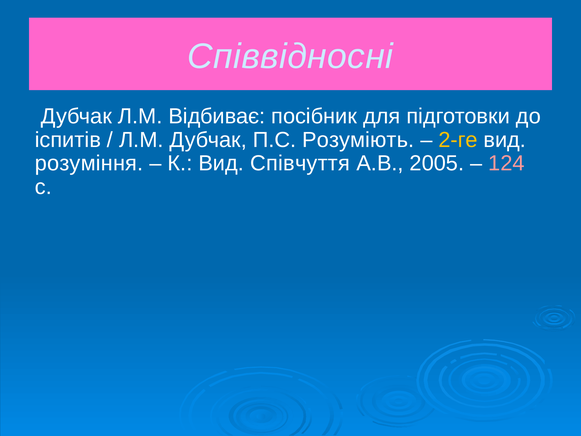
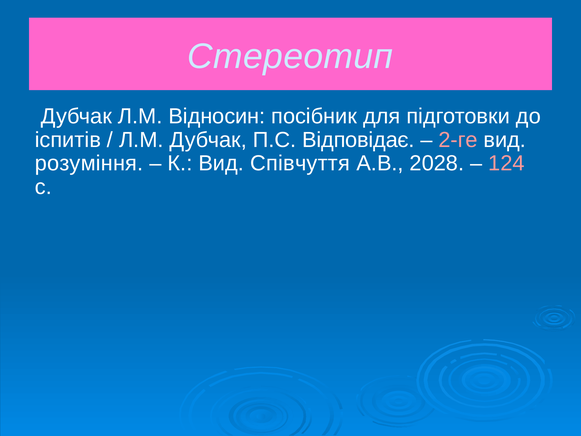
Співвідносні: Співвідносні -> Стереотип (290, 56)
Відбиває: Відбиває -> Відносин (217, 116)
Розуміють: Розуміють -> Відповідає (358, 140)
2-ге colour: yellow -> pink (458, 140)
2005: 2005 -> 2028 (437, 163)
